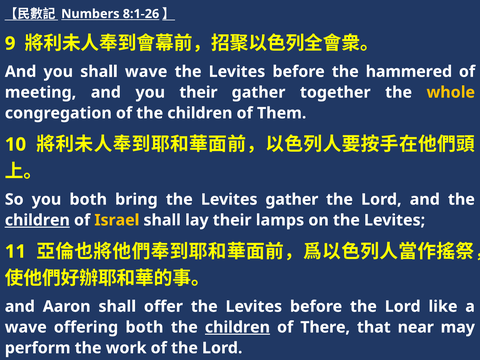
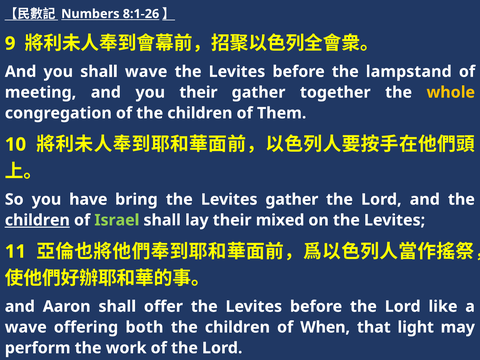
hammered: hammered -> lampstand (409, 72)
you both: both -> have (88, 199)
Israel colour: yellow -> light green (117, 220)
lamps: lamps -> mixed (280, 220)
children underline: present -> none (237, 327)
There: There -> When (325, 327)
near: near -> light (416, 327)
